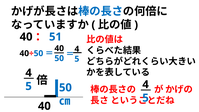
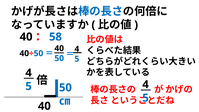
51: 51 -> 58 (55, 37)
